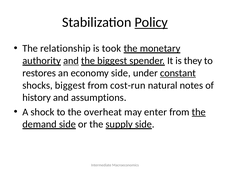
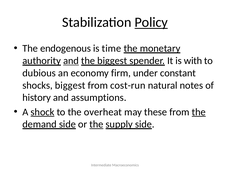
relationship: relationship -> endogenous (66, 48)
took: took -> time (111, 48)
they: they -> with (193, 61)
restores: restores -> dubious (39, 73)
economy side: side -> firm (121, 73)
constant underline: present -> none (178, 73)
shock underline: none -> present (43, 112)
enter: enter -> these (156, 112)
the underline: none -> present (96, 124)
